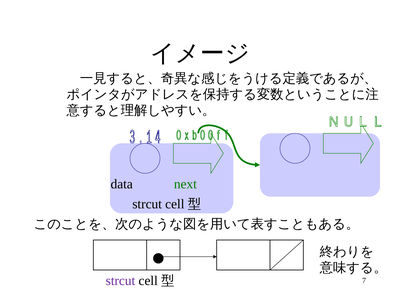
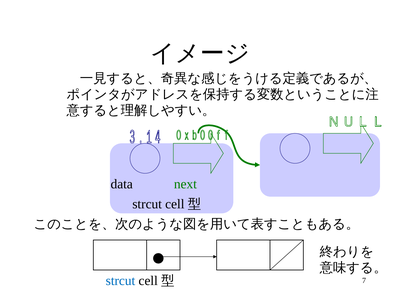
strcut colour: purple -> blue (120, 281)
